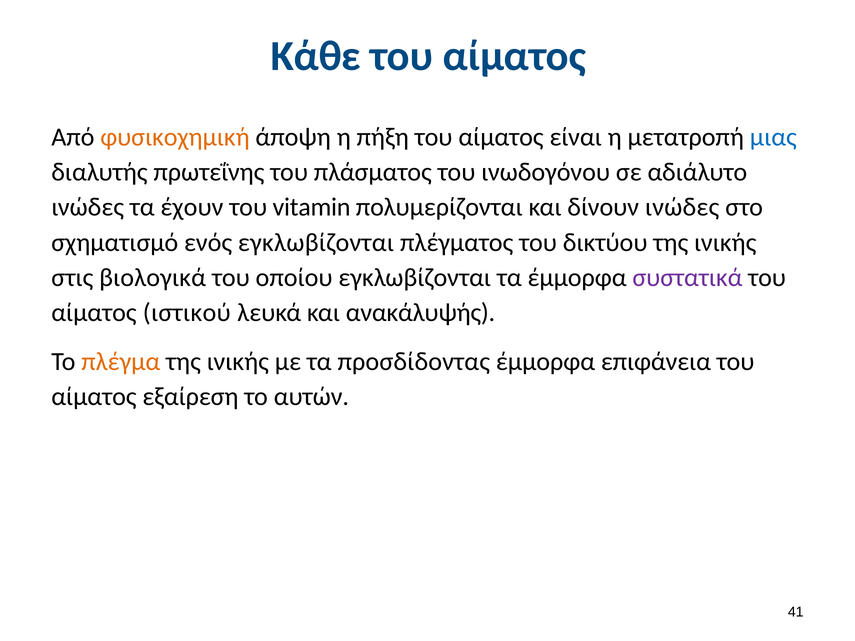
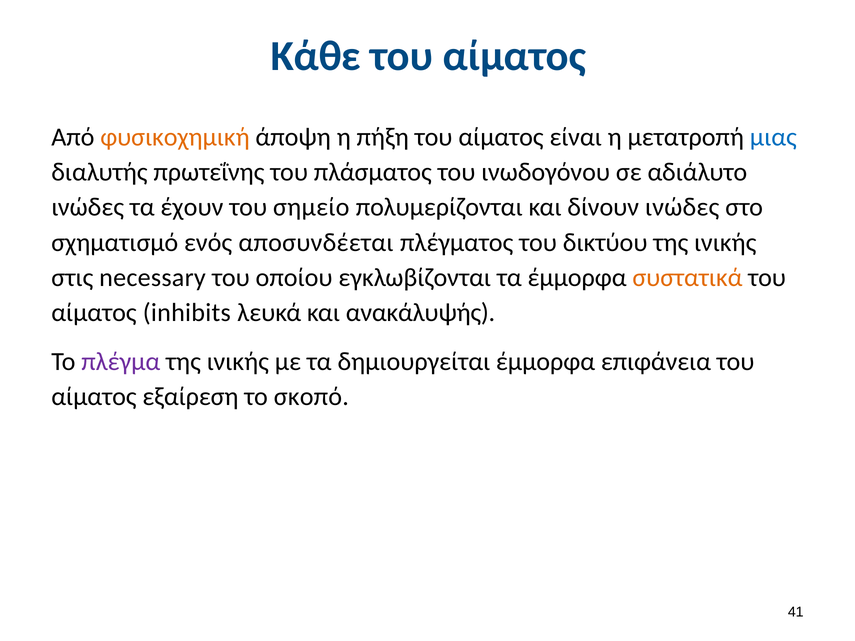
vitamin: vitamin -> σημείο (311, 207)
ενός εγκλωβίζονται: εγκλωβίζονται -> αποσυνδέεται (316, 242)
βιολογικά: βιολογικά -> necessary (152, 278)
συστατικά colour: purple -> orange (687, 278)
ιστικού: ιστικού -> inhibits (187, 313)
πλέγμα colour: orange -> purple (121, 362)
προσδίδοντας: προσδίδοντας -> δημιουργείται (414, 362)
αυτών: αυτών -> σκοπό (311, 397)
